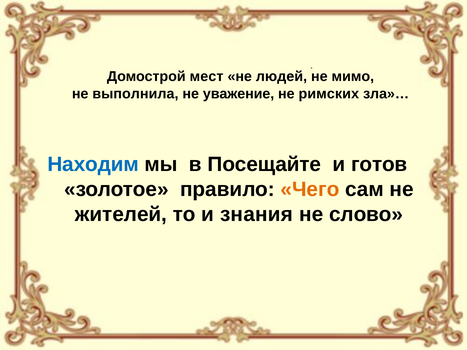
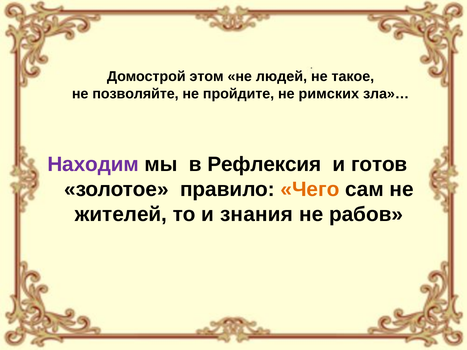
мест: мест -> этом (207, 77)
мимо: мимо -> такое (353, 77)
выполнила: выполнила -> позволяйте (135, 94)
уважение: уважение -> пройдите (239, 94)
Находим colour: blue -> purple (93, 164)
Посещайте: Посещайте -> Рефлексия (264, 164)
слово: слово -> рабов (366, 214)
